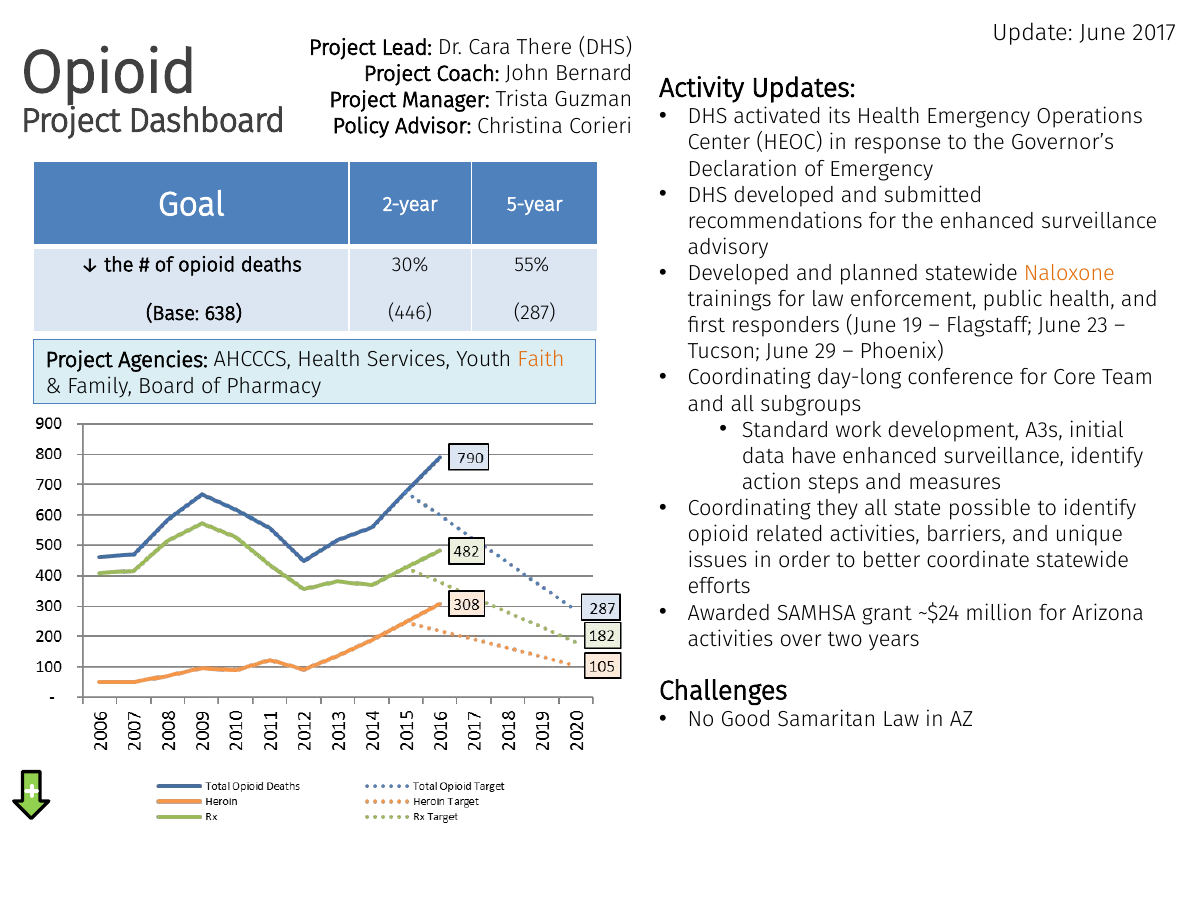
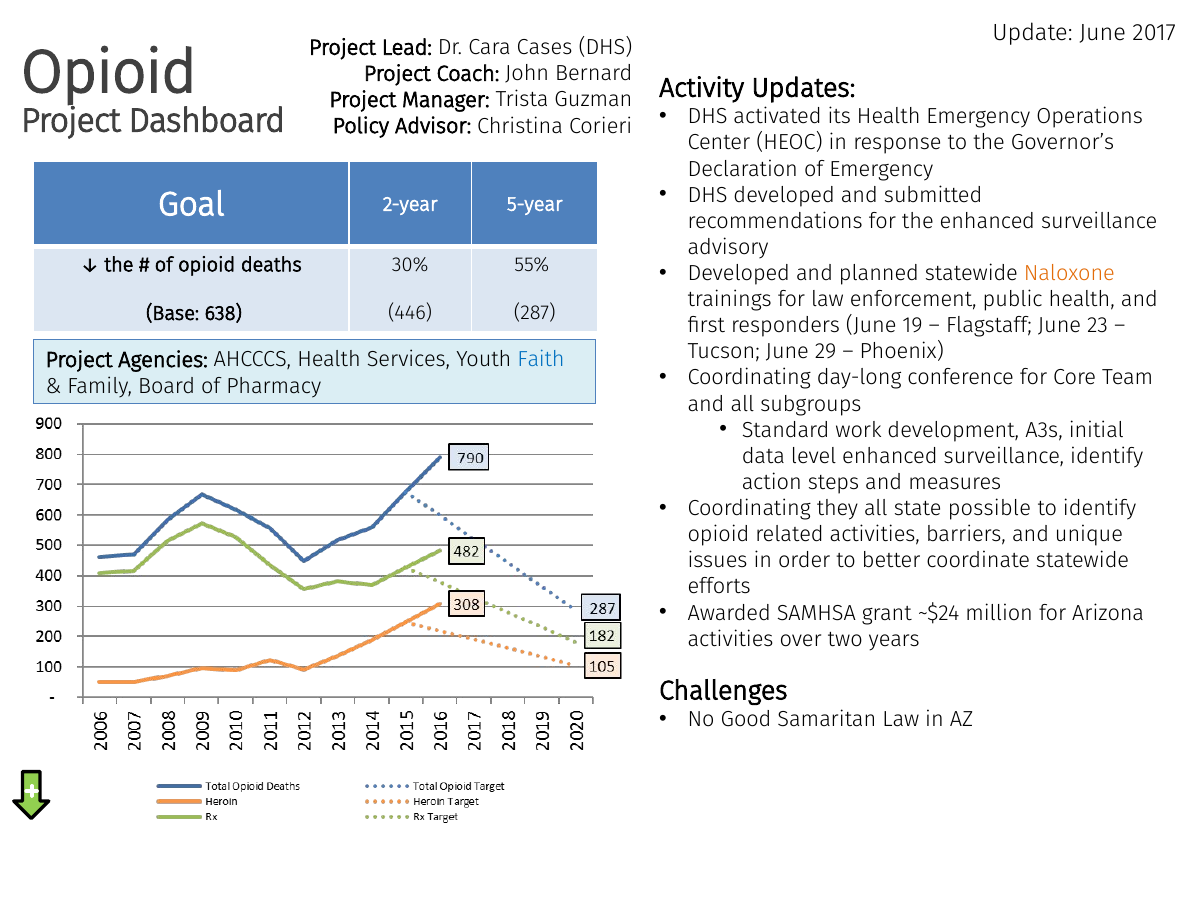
There: There -> Cases (545, 48)
Faith colour: orange -> blue (541, 360)
have: have -> level (814, 456)
